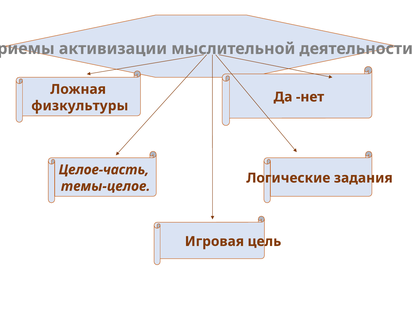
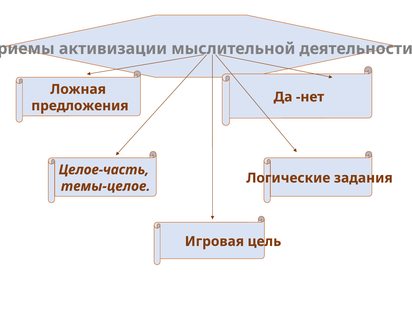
физкультуры: физкультуры -> предложения (80, 106)
